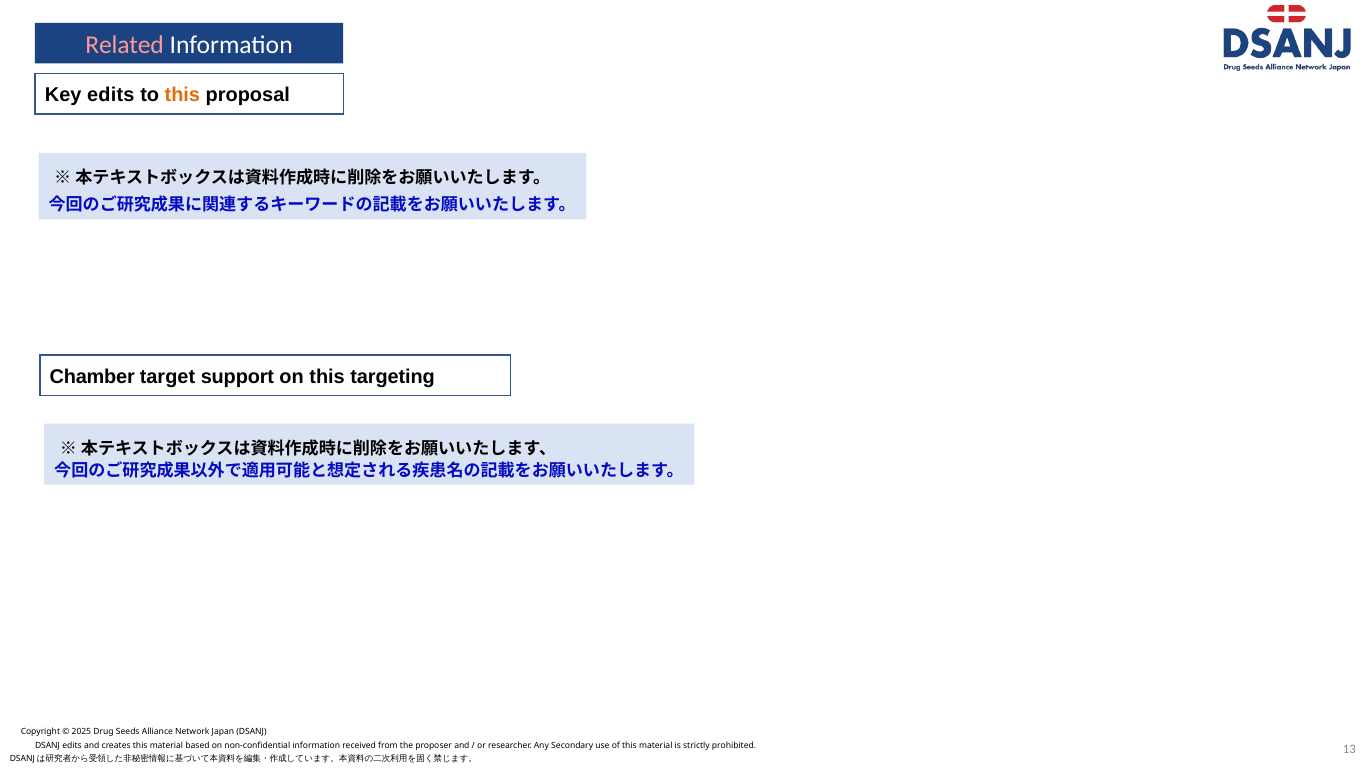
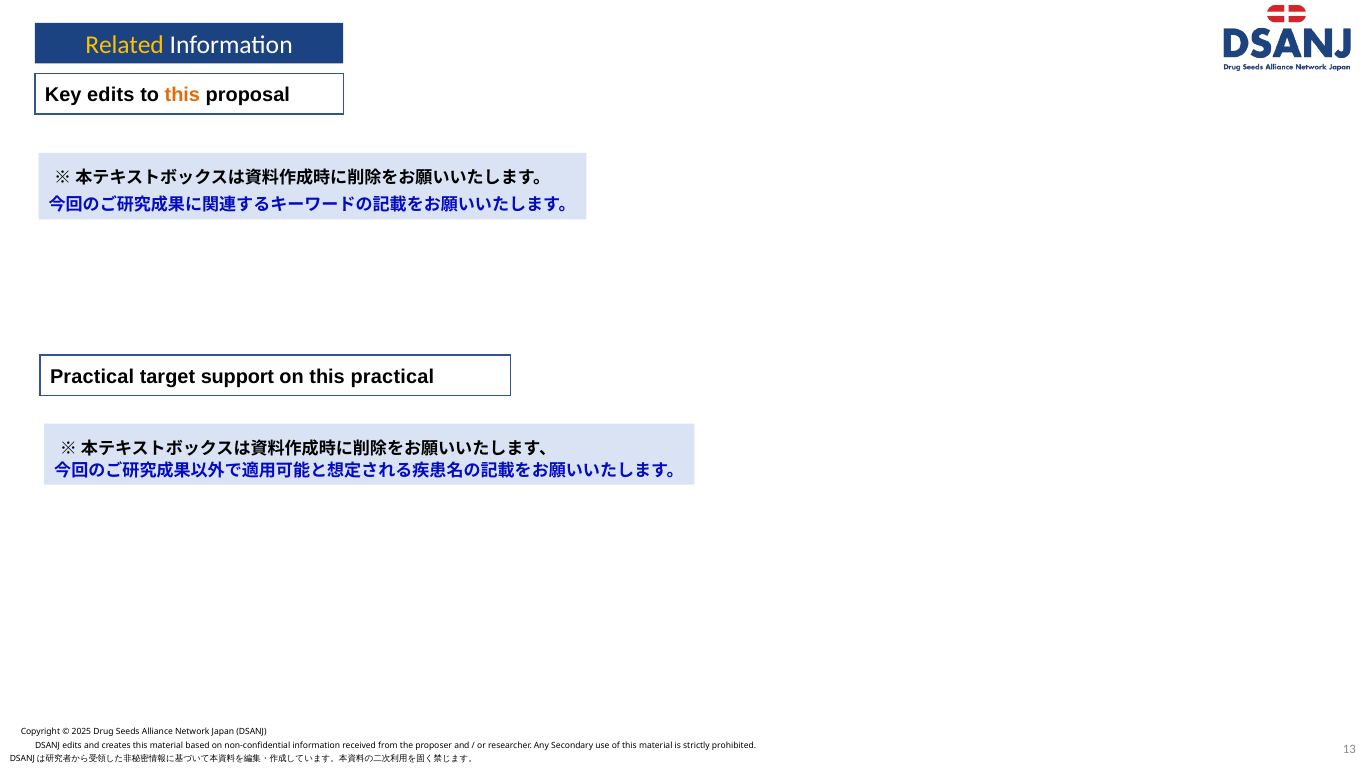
Related colour: pink -> yellow (125, 45)
Chamber: Chamber -> Practical (92, 377)
this targeting: targeting -> practical (392, 377)
